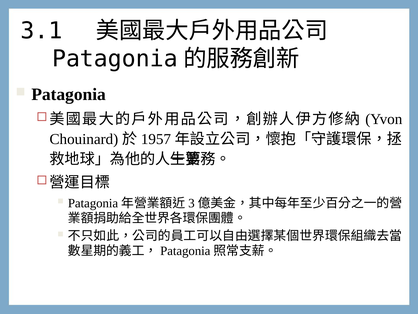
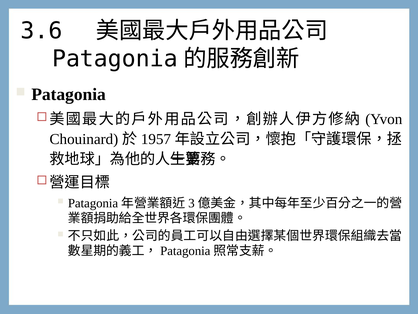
3.1: 3.1 -> 3.6 (42, 31)
